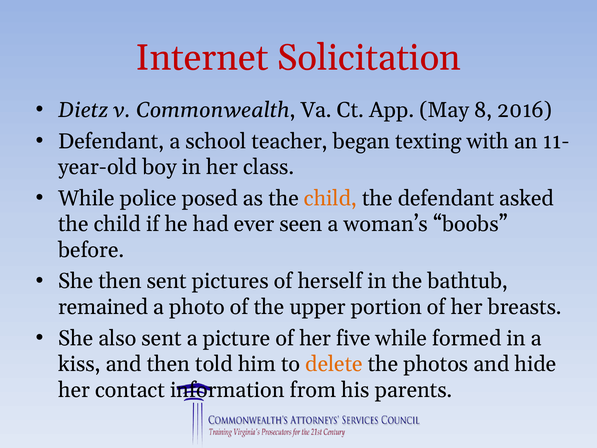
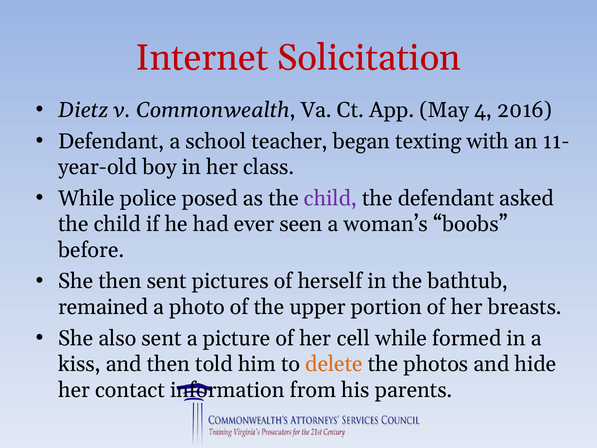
8: 8 -> 4 (483, 110)
child colour: orange -> purple (330, 198)
five: five -> cell (353, 338)
